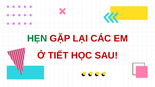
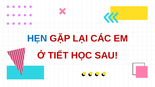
HẸN colour: green -> blue (37, 39)
